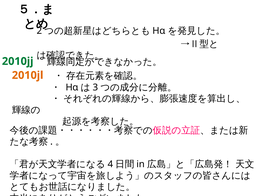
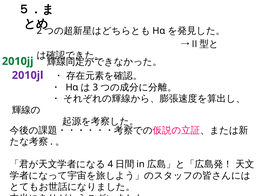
2010jl colour: orange -> purple (28, 75)
